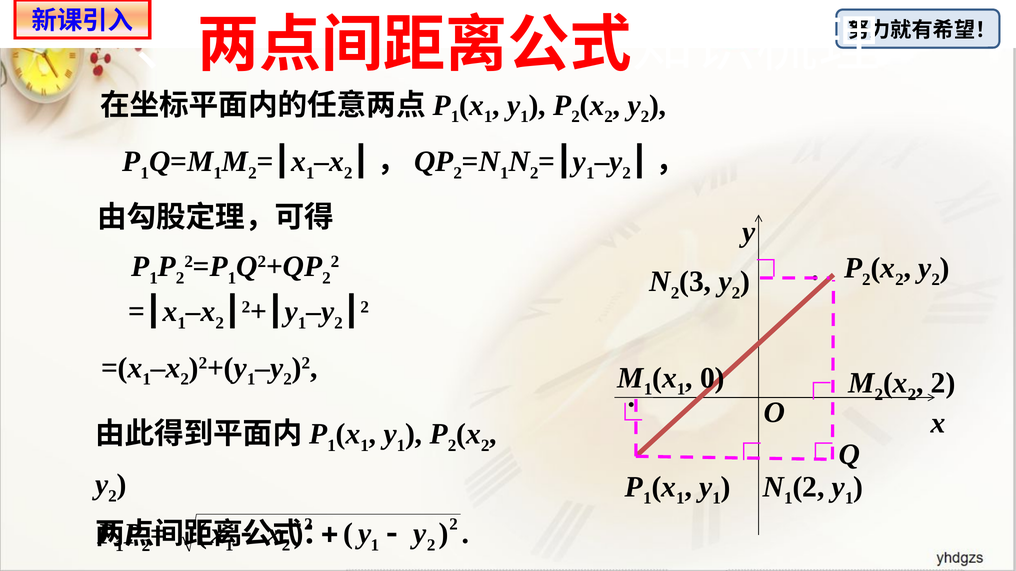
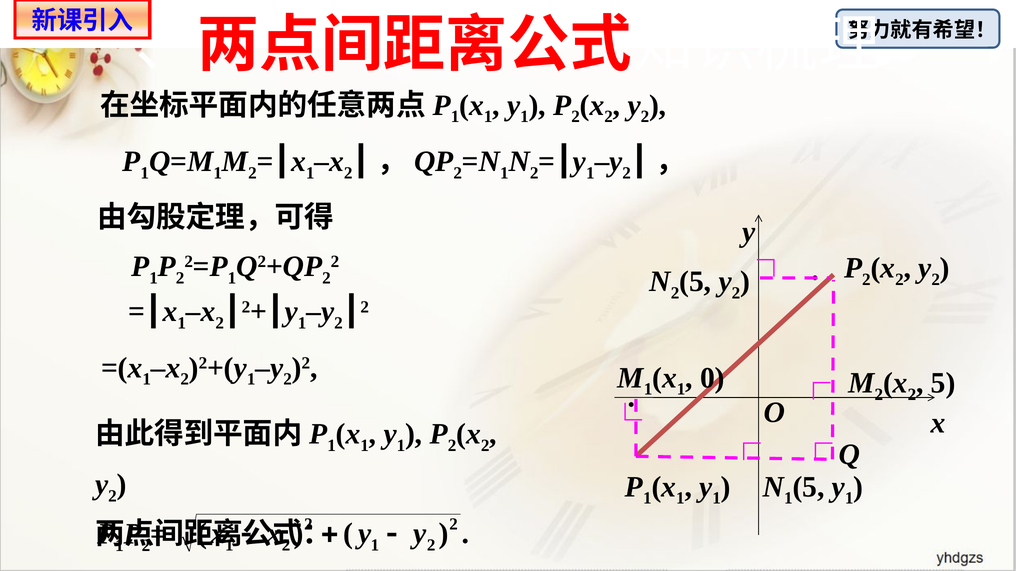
3: 3 -> 5 (695, 282)
2: 2 -> 5 (943, 383)
2: 2 -> 5 (809, 487)
